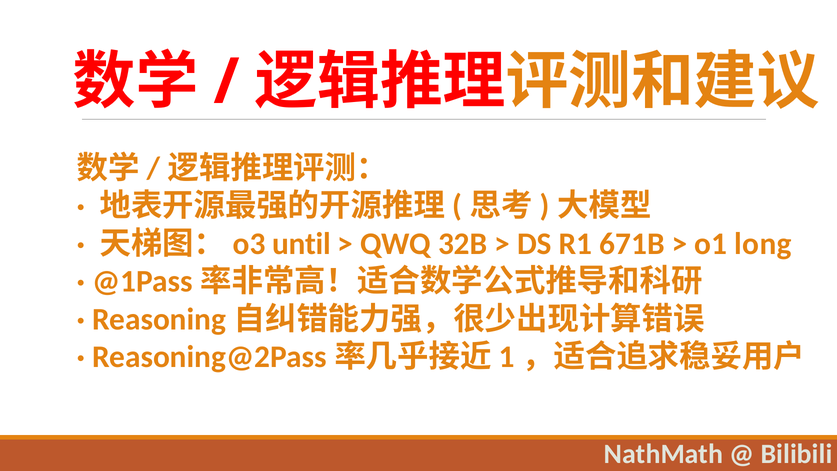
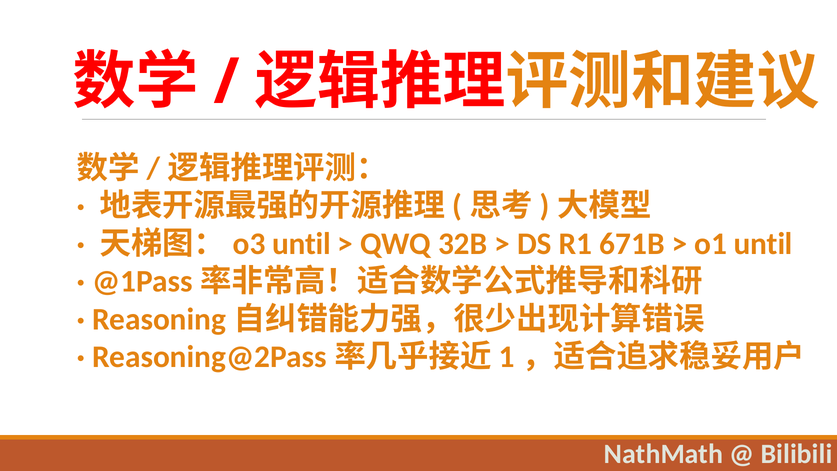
o1 long: long -> until (763, 244)
